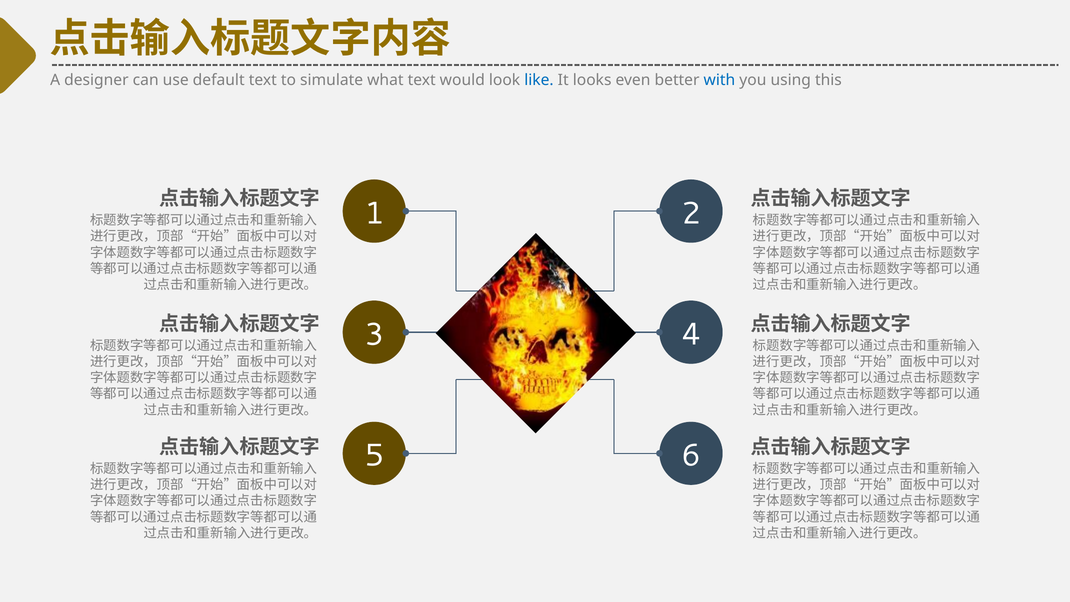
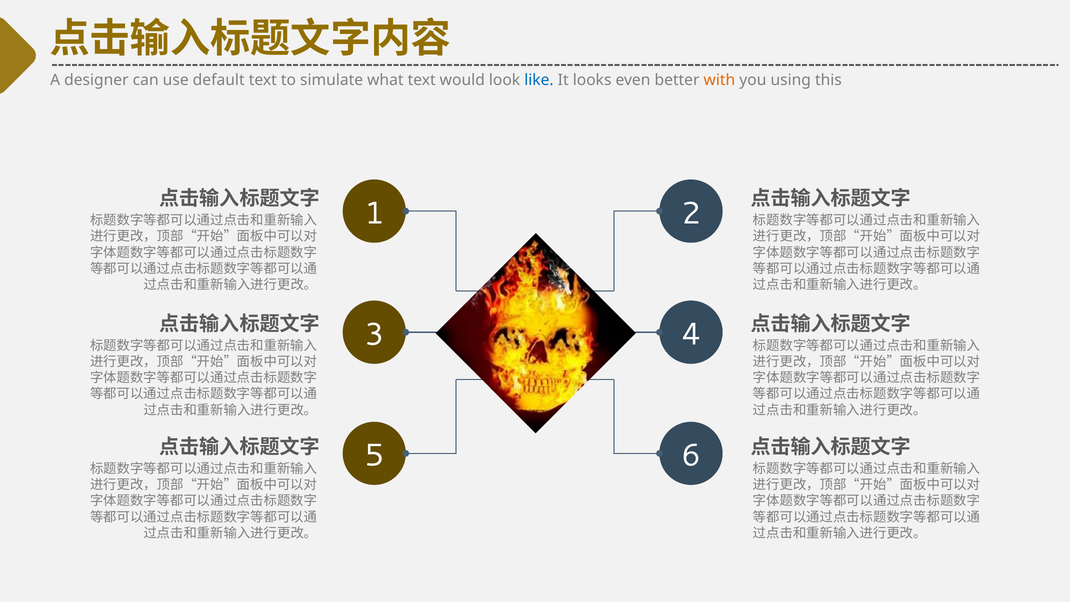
with colour: blue -> orange (719, 80)
